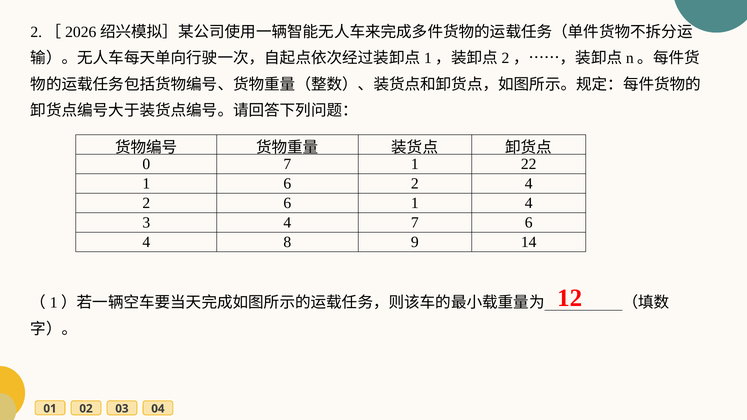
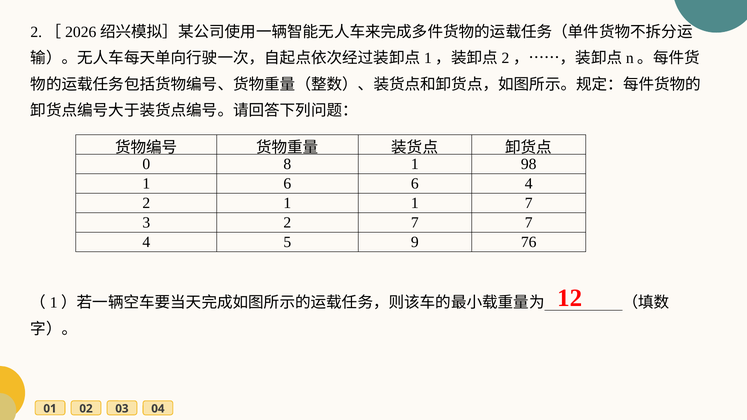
0 7: 7 -> 8 (287, 164)
22: 22 -> 98 (529, 164)
6 2: 2 -> 6 (415, 183)
2 6: 6 -> 1 (287, 203)
1 4: 4 -> 7 (529, 203)
3 4: 4 -> 2 (287, 223)
7 6: 6 -> 7 (529, 223)
8: 8 -> 5 (287, 242)
14: 14 -> 76 (529, 242)
